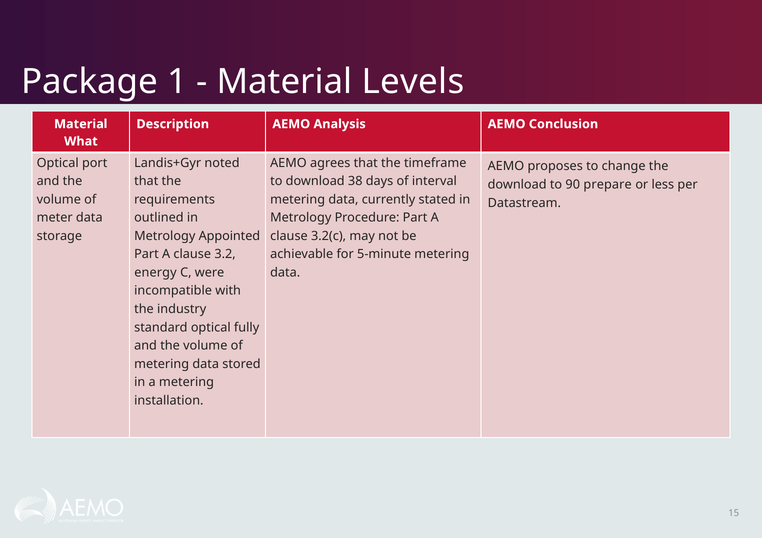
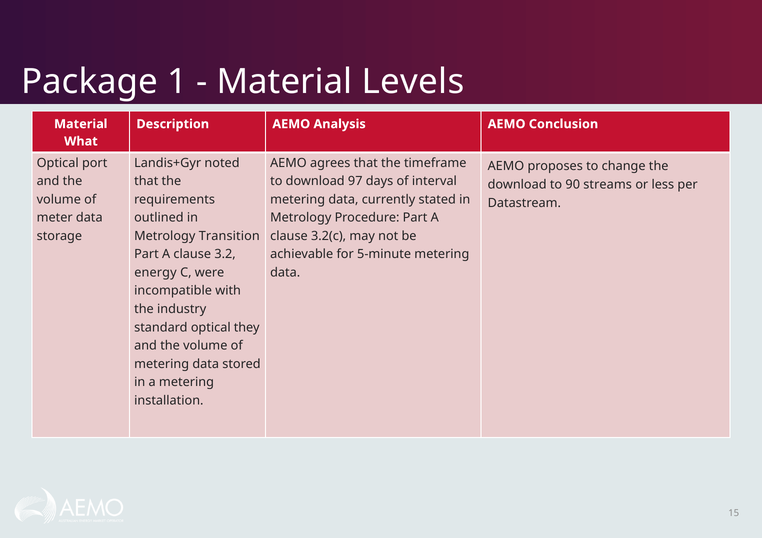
38: 38 -> 97 (355, 181)
prepare: prepare -> streams (608, 185)
Appointed: Appointed -> Transition (229, 236)
fully: fully -> they (247, 328)
